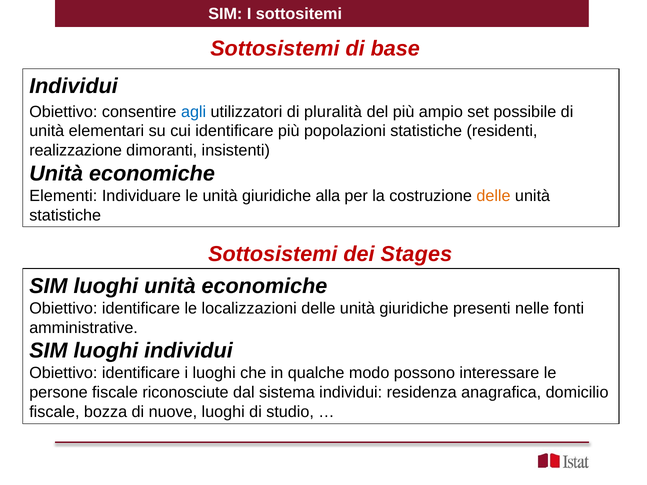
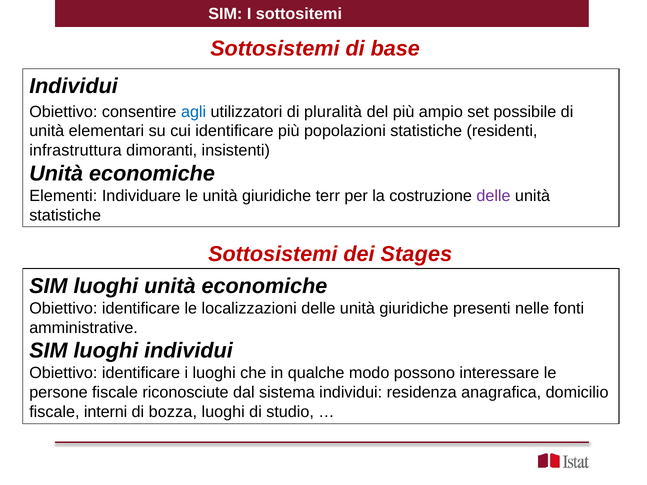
realizzazione: realizzazione -> infrastruttura (75, 151)
alla: alla -> terr (328, 196)
delle colour: orange -> purple (493, 196)
bozza: bozza -> interni (106, 412)
nuove: nuove -> bozza (173, 412)
